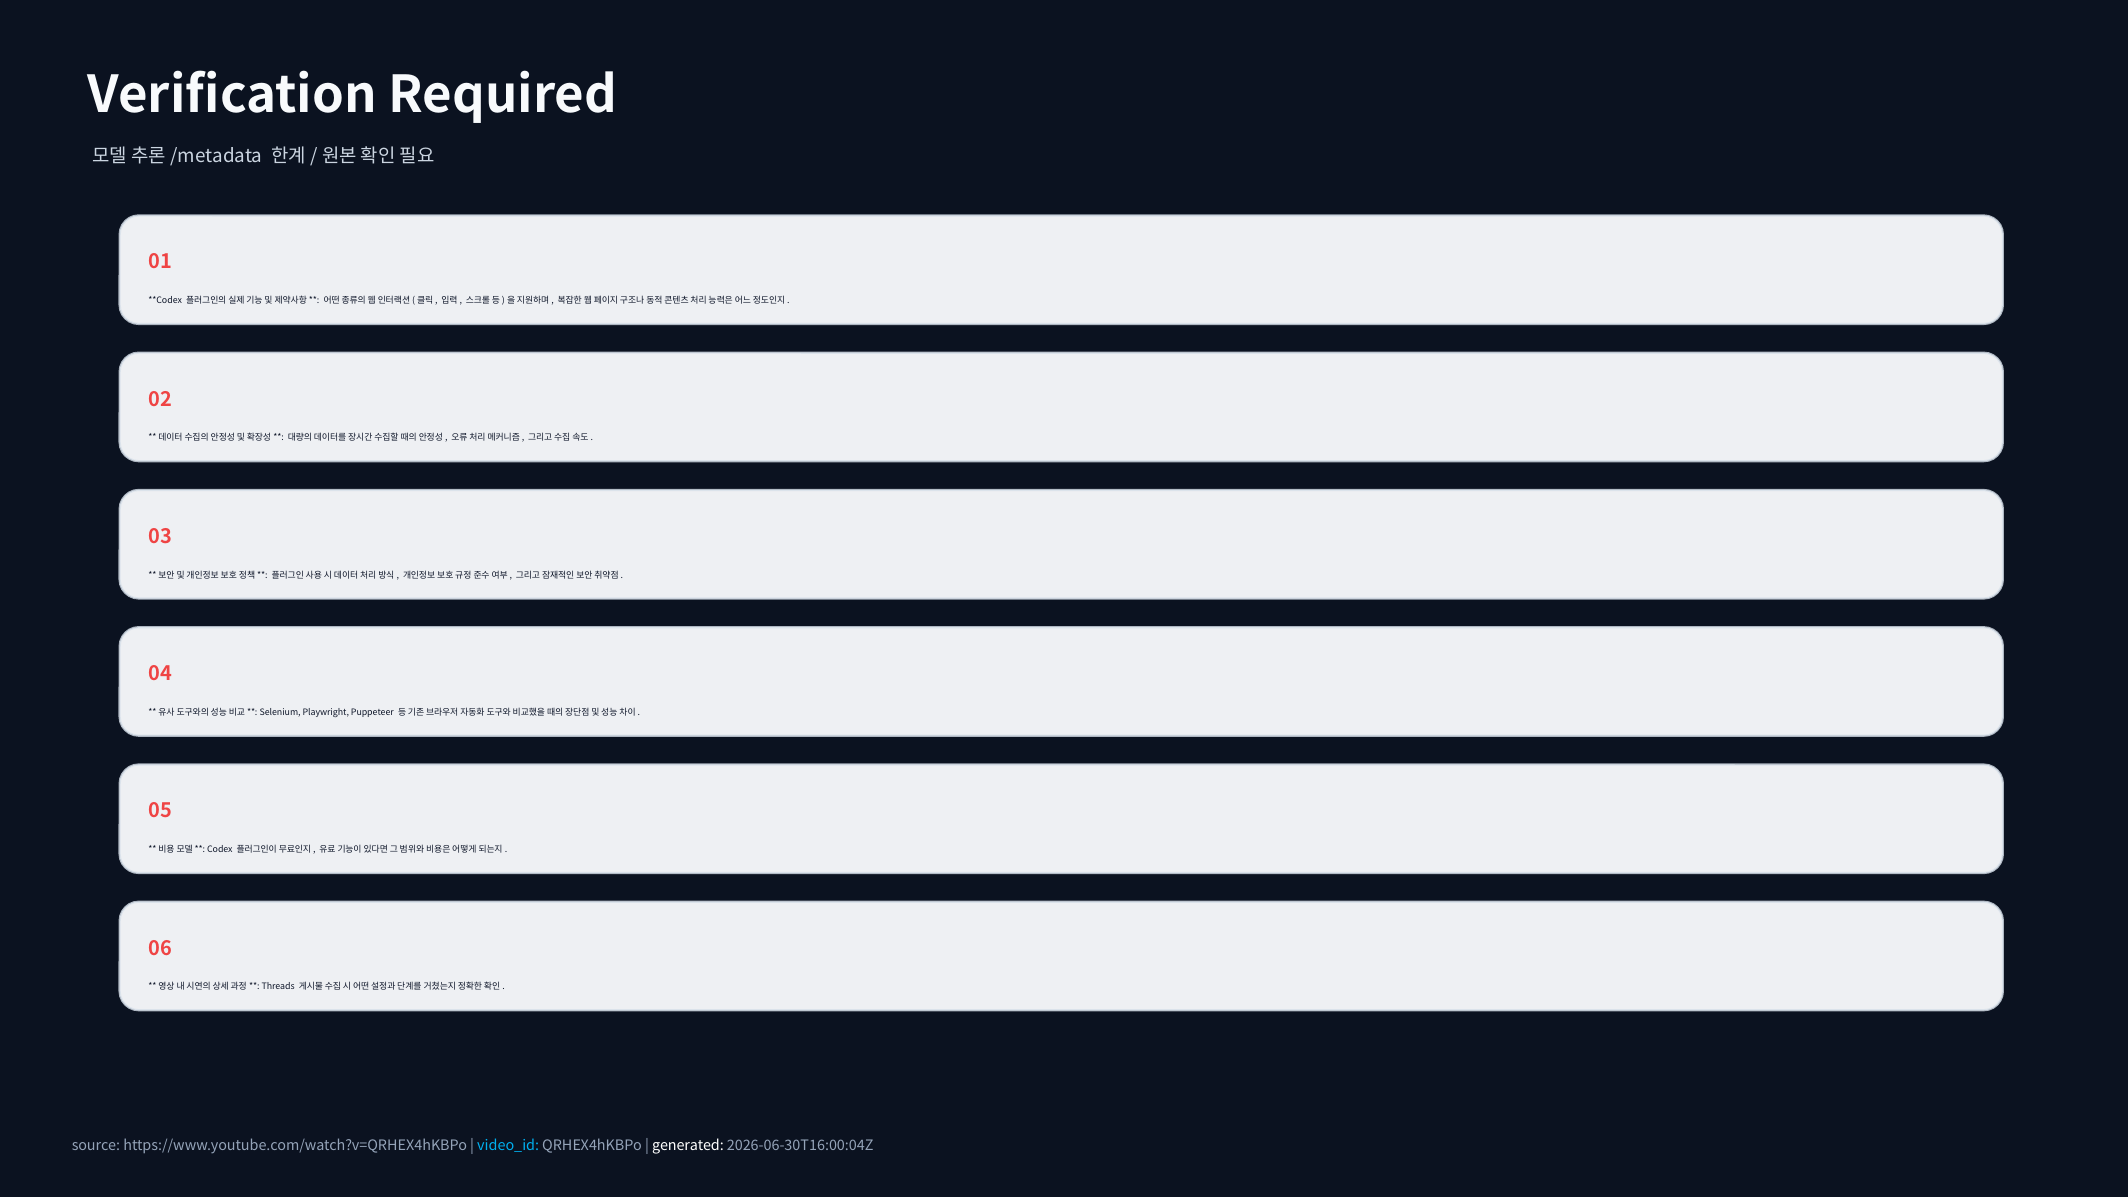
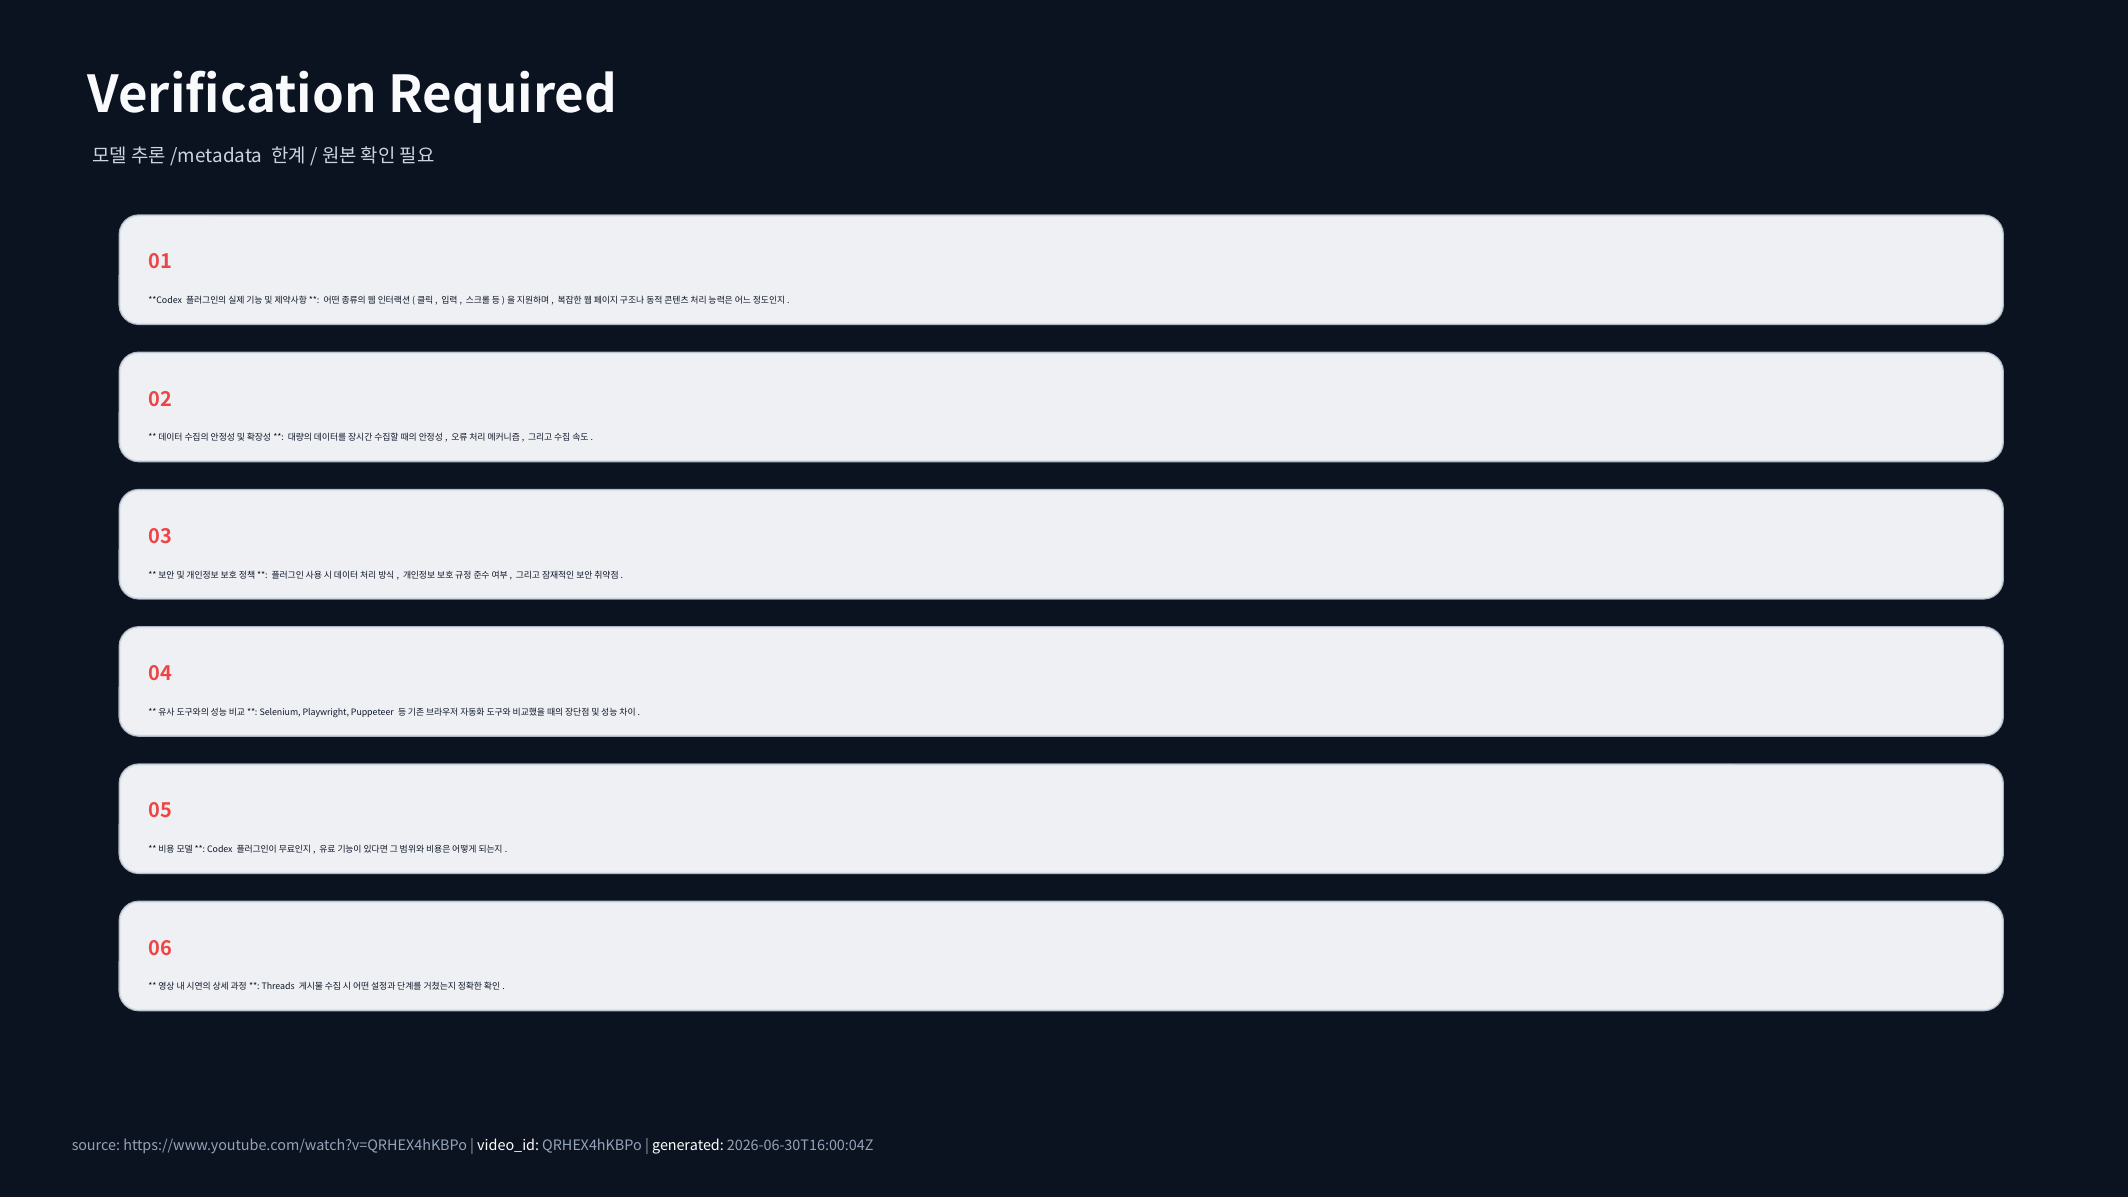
video_id colour: light blue -> white (508, 1146)
